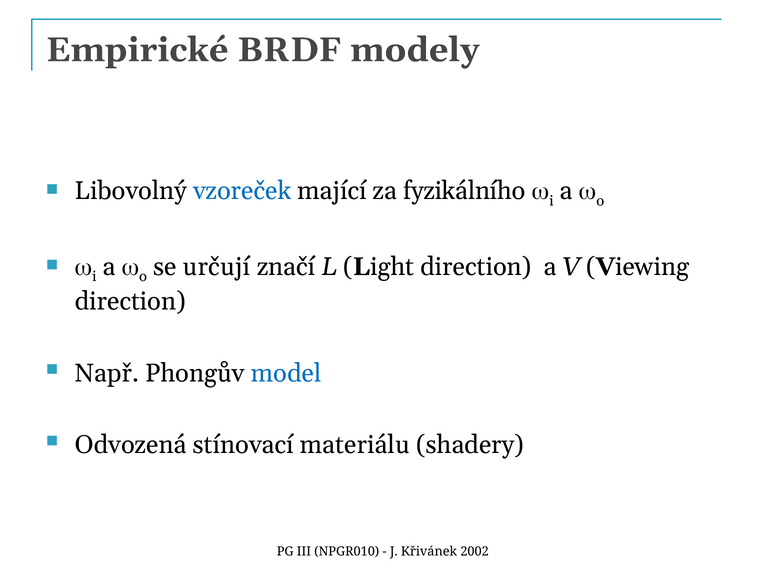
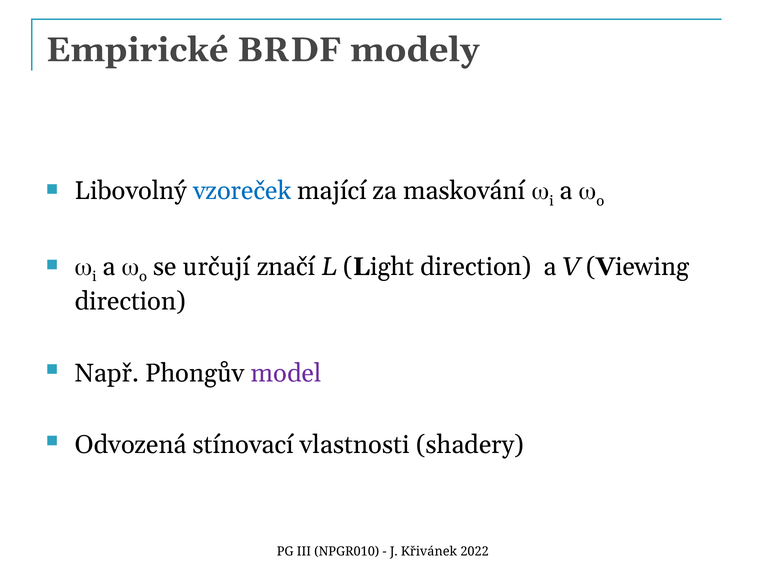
fyzikálního: fyzikálního -> maskování (464, 191)
model colour: blue -> purple (286, 373)
materiálu: materiálu -> vlastnosti (355, 444)
2002: 2002 -> 2022 (475, 551)
